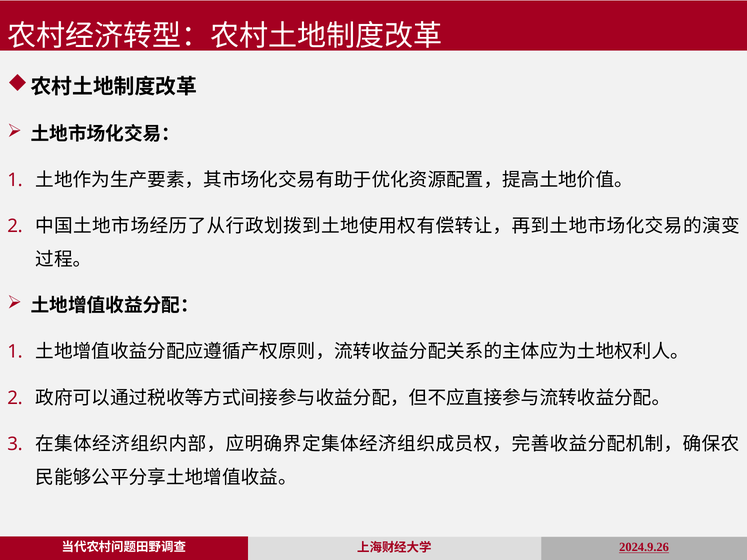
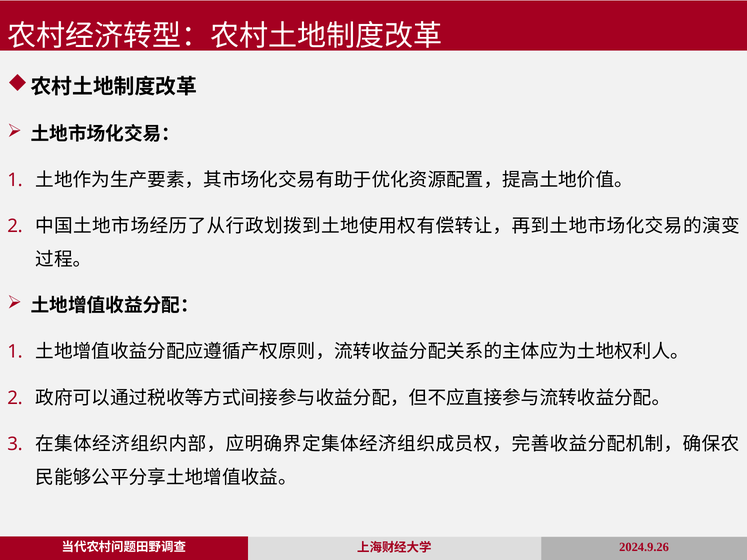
2024.9.26 underline: present -> none (644, 548)
